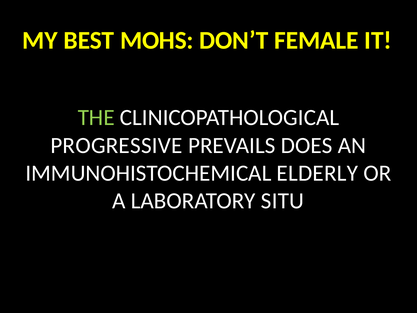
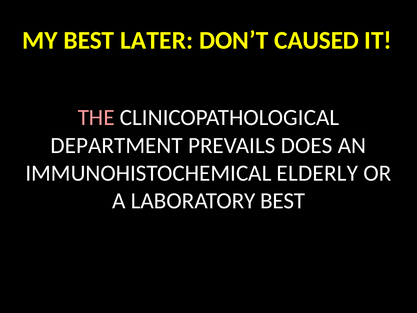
MOHS: MOHS -> LATER (157, 40)
FEMALE: FEMALE -> CAUSED (317, 40)
THE colour: light green -> pink (96, 117)
PROGRESSIVE: PROGRESSIVE -> DEPARTMENT (117, 145)
LABORATORY SITU: SITU -> BEST (283, 201)
